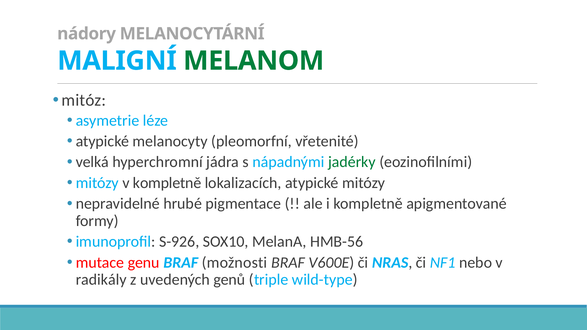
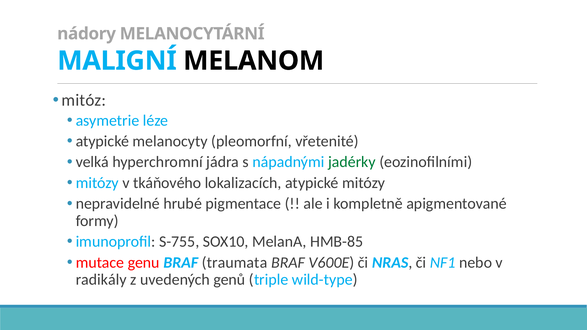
MELANOM colour: green -> black (254, 61)
v kompletně: kompletně -> tkáňového (167, 183)
S-926: S-926 -> S-755 (179, 242)
HMB-56: HMB-56 -> HMB-85 (337, 242)
možnosti: možnosti -> traumata (235, 263)
